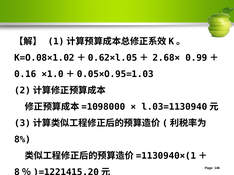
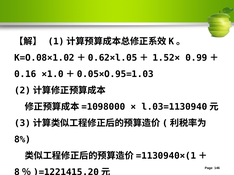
2.68×: 2.68× -> 1.52× (166, 58)
